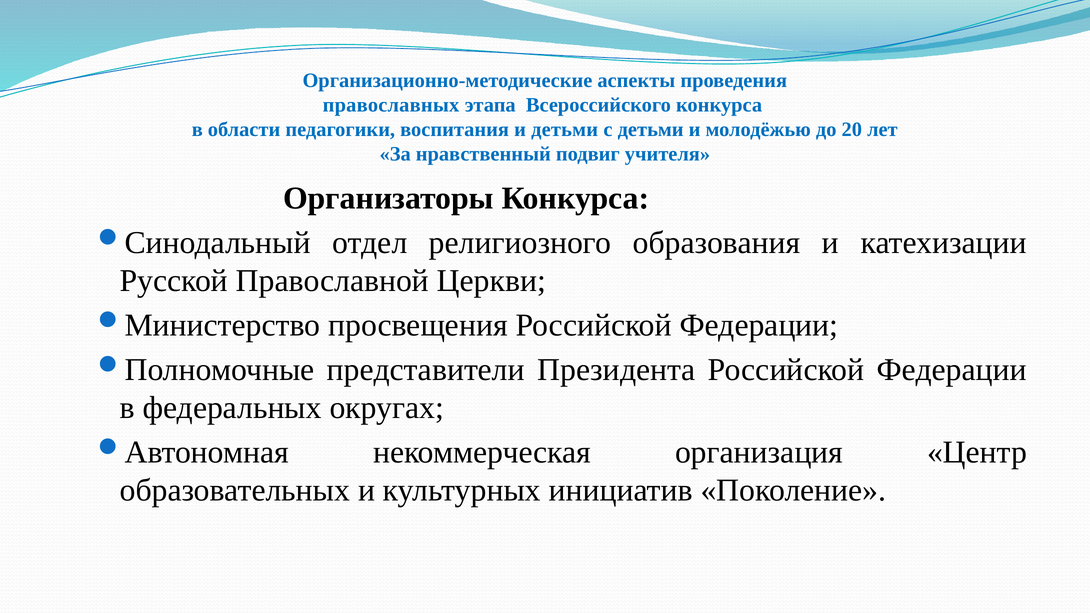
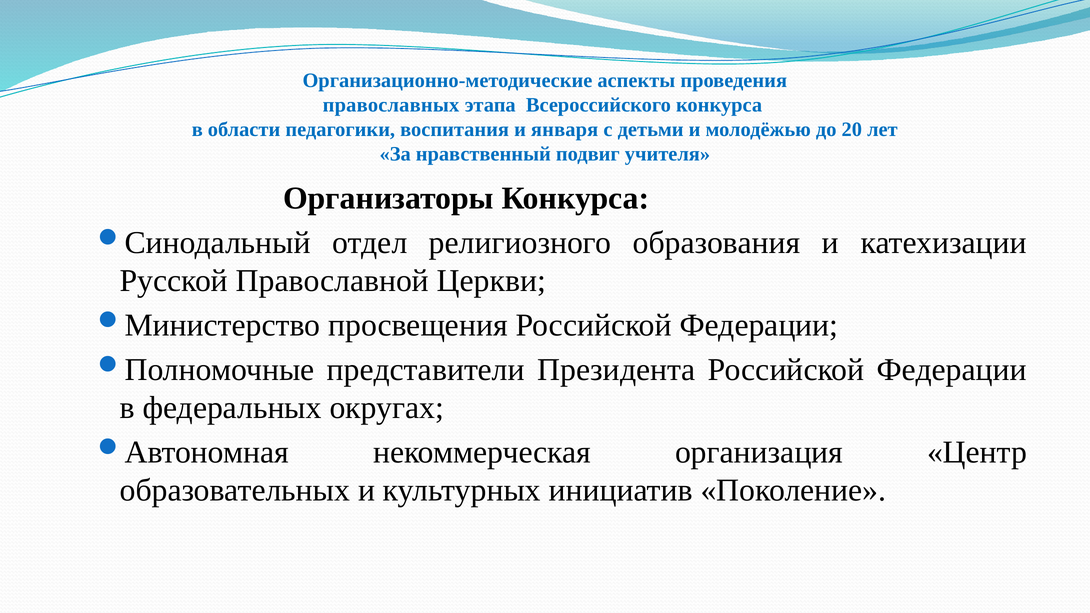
и детьми: детьми -> января (565, 130)
